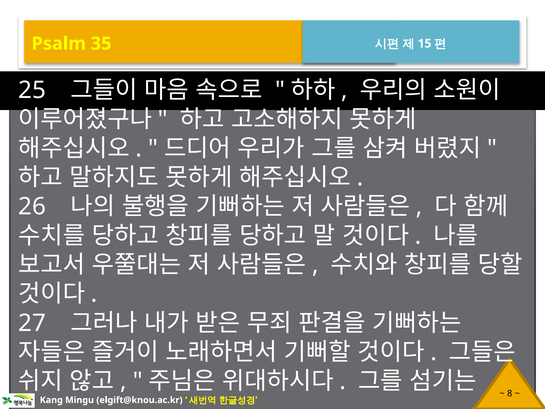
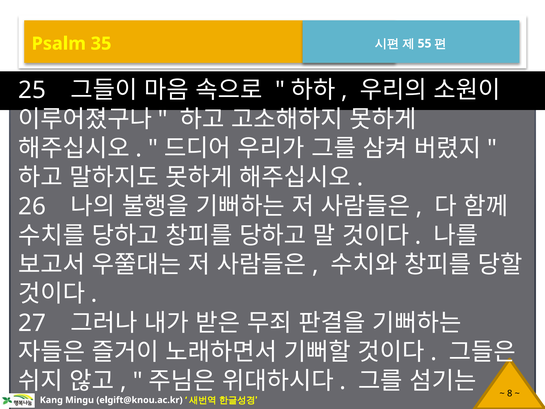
15: 15 -> 55 (425, 43)
